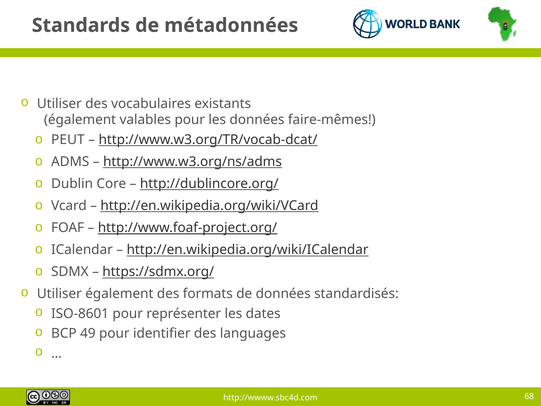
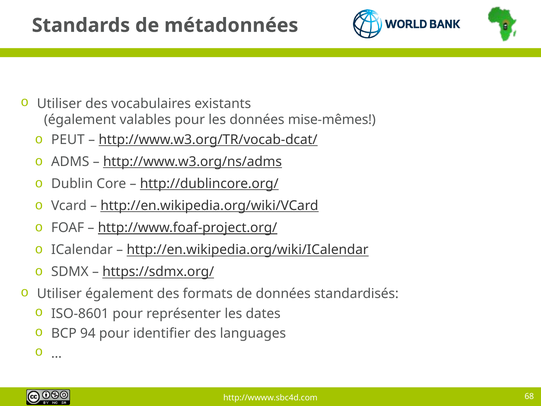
faire-mêmes: faire-mêmes -> mise-mêmes (332, 120)
49: 49 -> 94 (88, 333)
